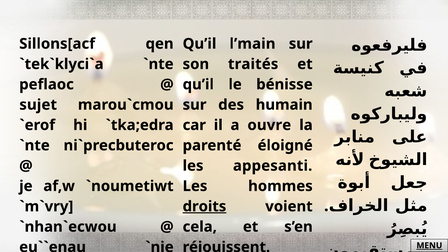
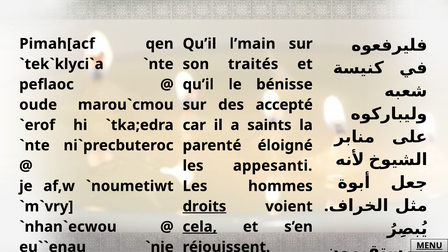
Sillons[acf: Sillons[acf -> Pimah[acf (57, 44)
sujet: sujet -> oude (38, 105)
humain: humain -> accepté (284, 105)
ouvre: ouvre -> saints (269, 125)
cela underline: none -> present (200, 227)
